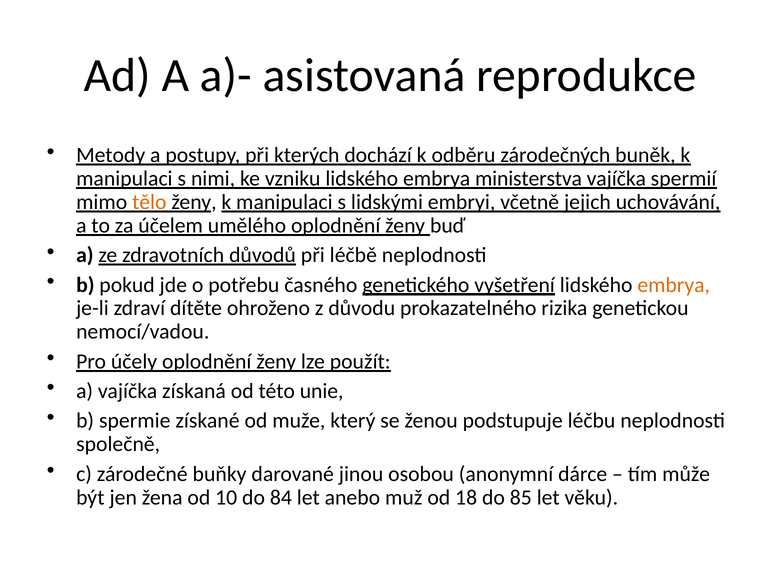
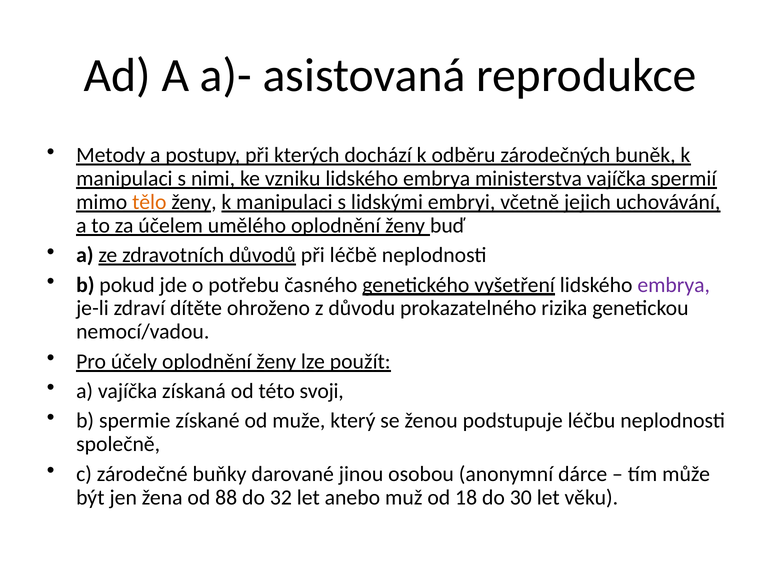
embrya colour: orange -> purple (674, 285)
unie: unie -> svoji (322, 391)
10: 10 -> 88 (226, 497)
84: 84 -> 32 (281, 497)
85: 85 -> 30 (521, 497)
